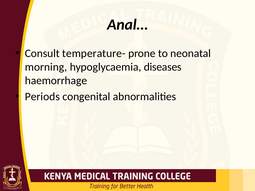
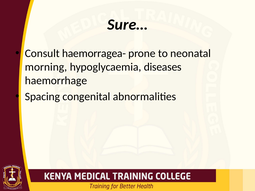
Anal…: Anal… -> Sure… (127, 25)
temperature-: temperature- -> haemorragea- (94, 54)
Periods: Periods -> Spacing (42, 97)
